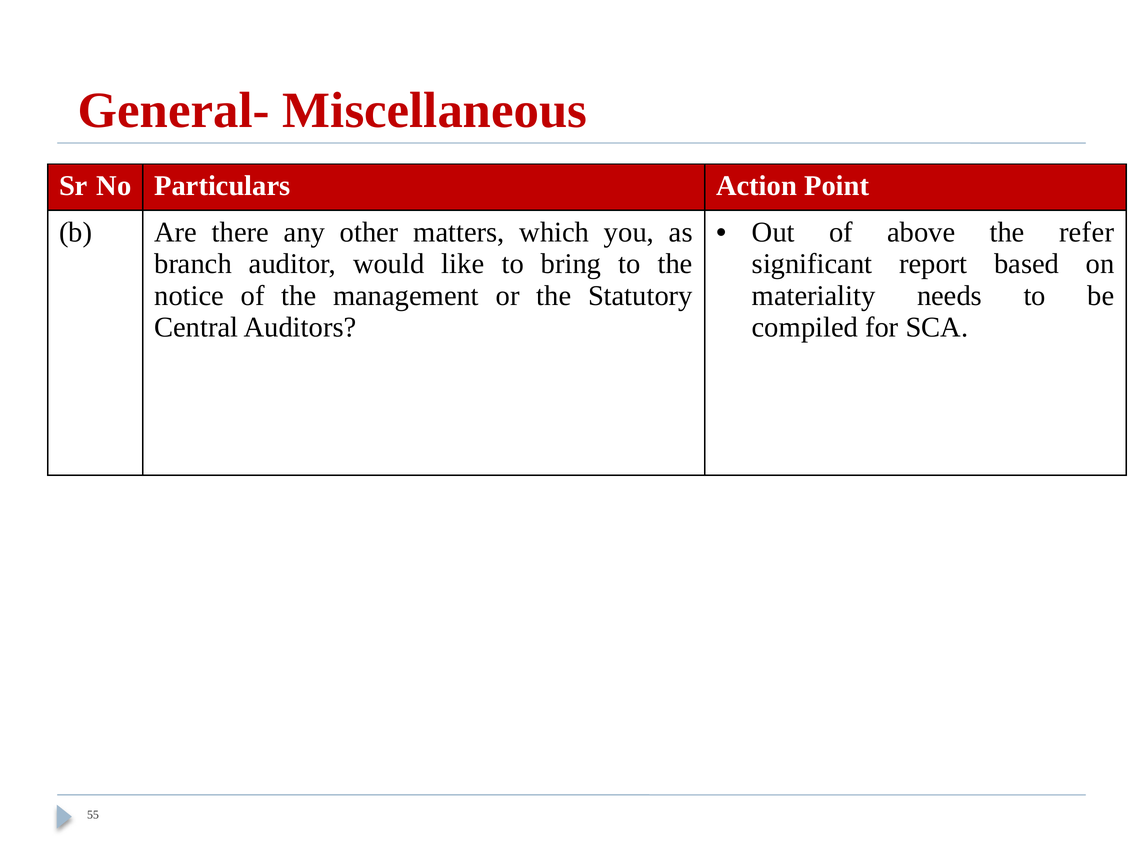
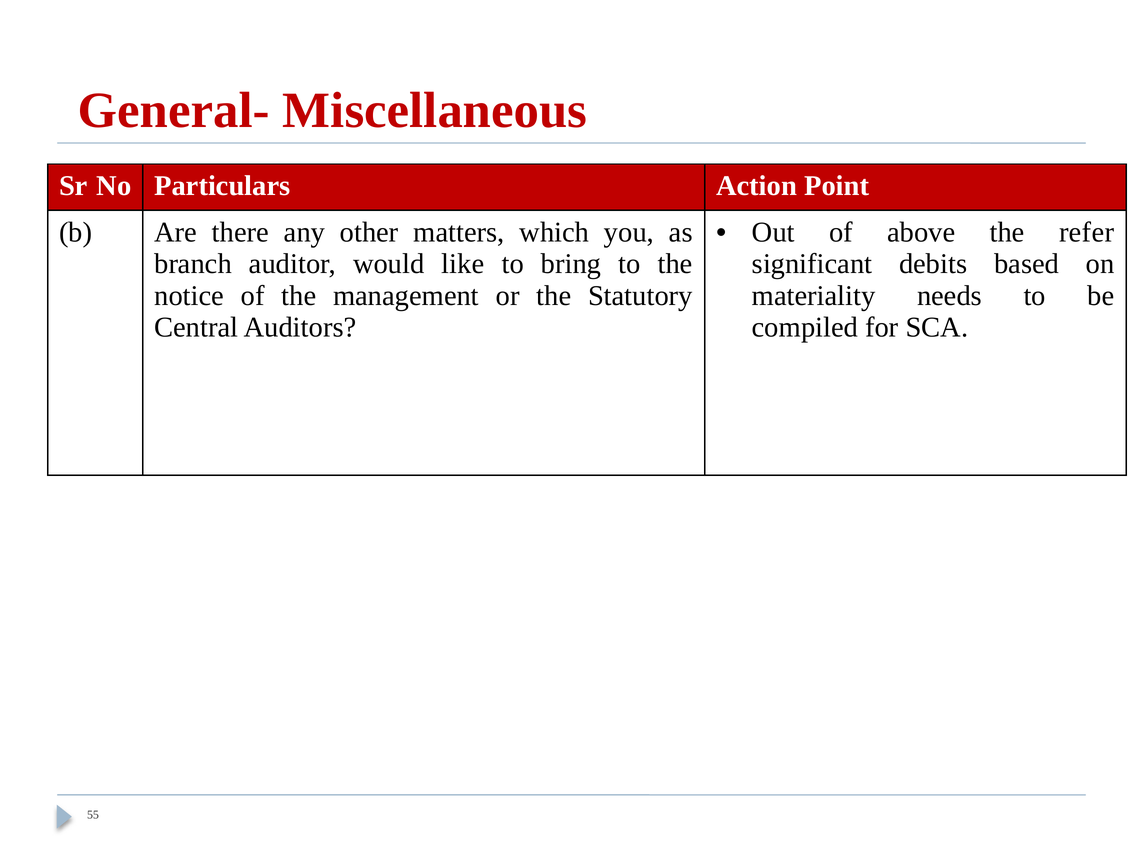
report: report -> debits (933, 264)
